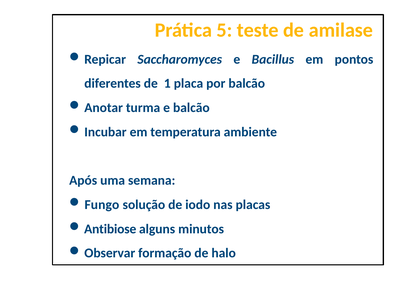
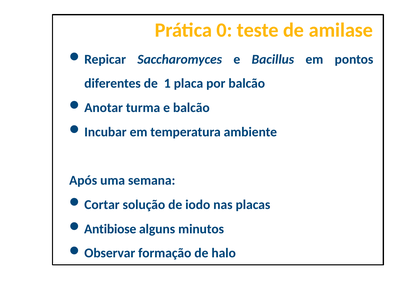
5: 5 -> 0 (224, 30)
Fungo: Fungo -> Cortar (102, 205)
